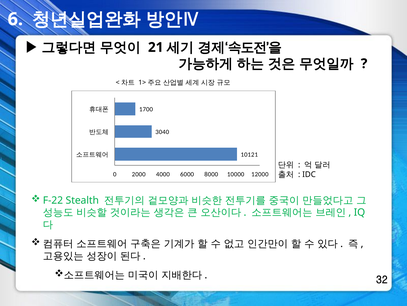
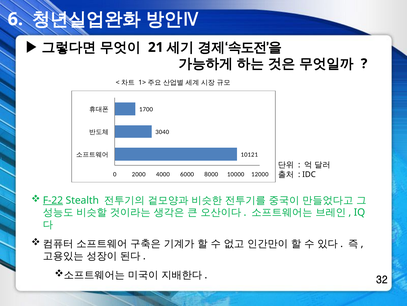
F-22 underline: none -> present (53, 200)
